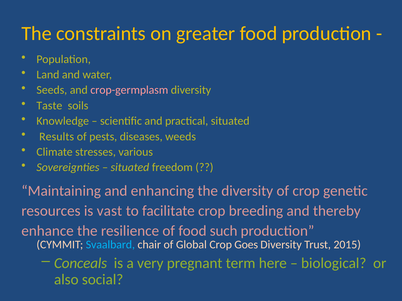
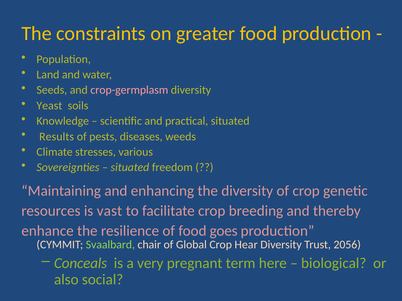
Taste: Taste -> Yeast (49, 106)
such: such -> goes (224, 231)
Svaalbard colour: light blue -> light green (110, 245)
Goes: Goes -> Hear (246, 245)
2015: 2015 -> 2056 (347, 245)
